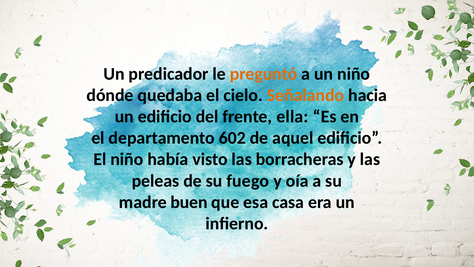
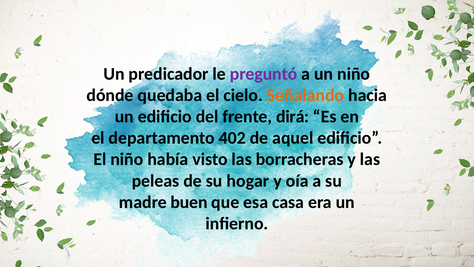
preguntó colour: orange -> purple (264, 74)
ella: ella -> dirá (293, 117)
602: 602 -> 402 (232, 138)
fuego: fuego -> hogar (248, 181)
